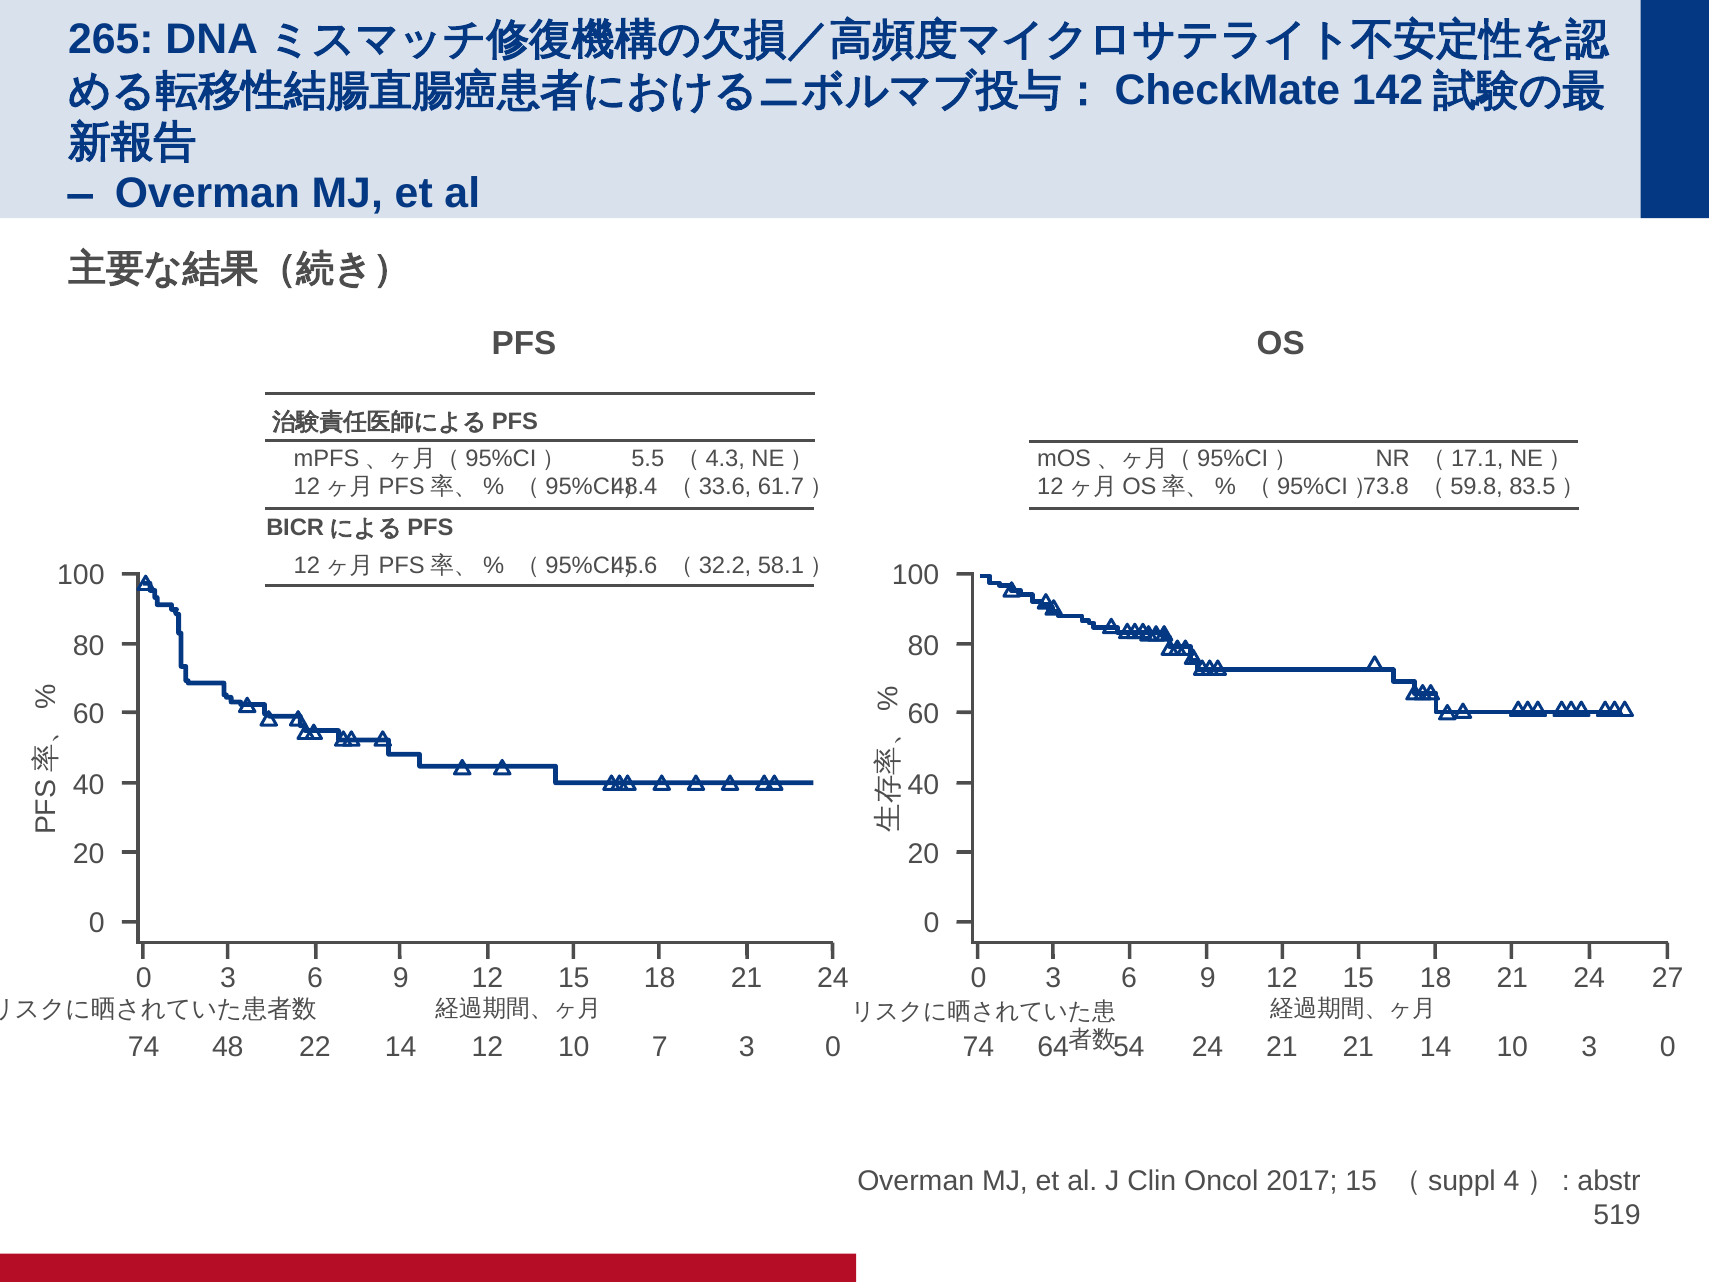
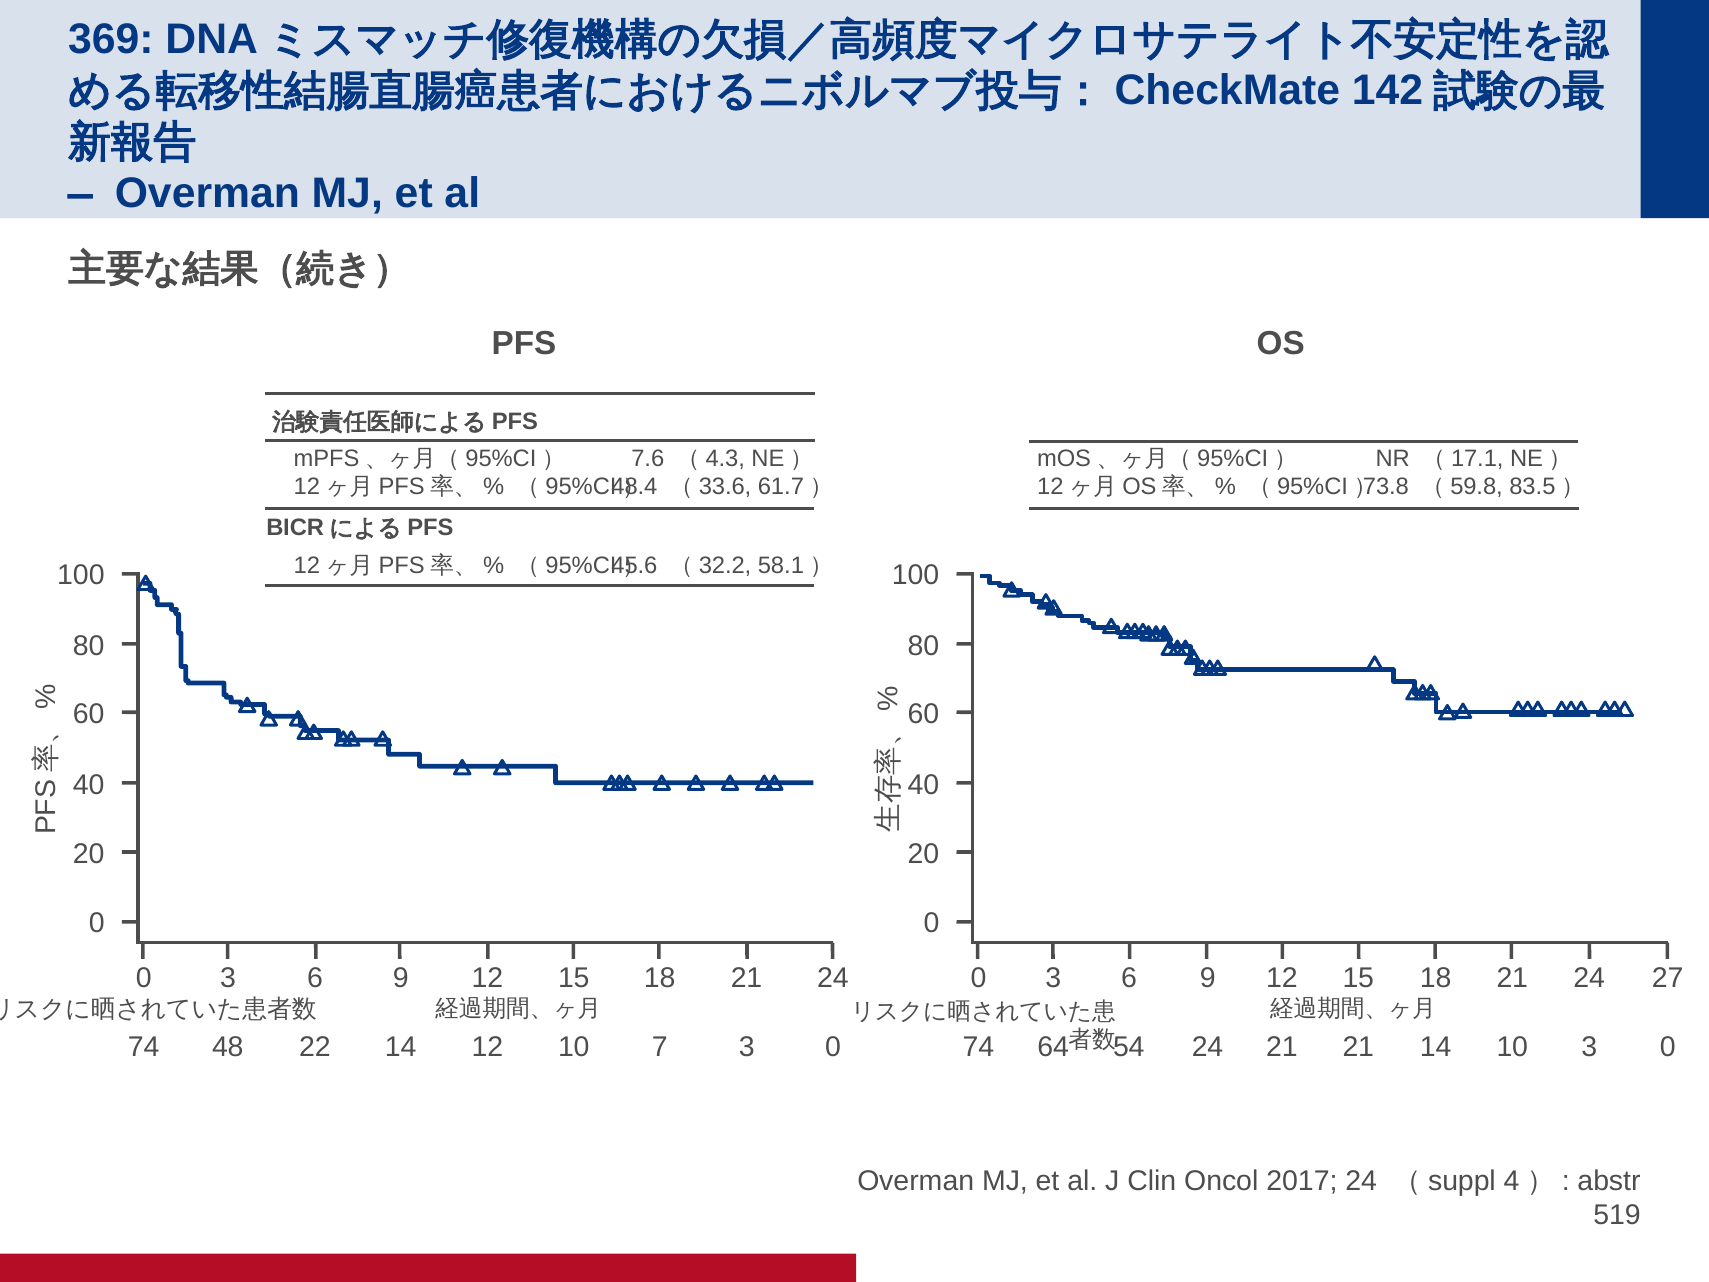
265: 265 -> 369 (111, 39)
5.5: 5.5 -> 7.6 (648, 458)
2017 15: 15 -> 24 (1361, 1181)
